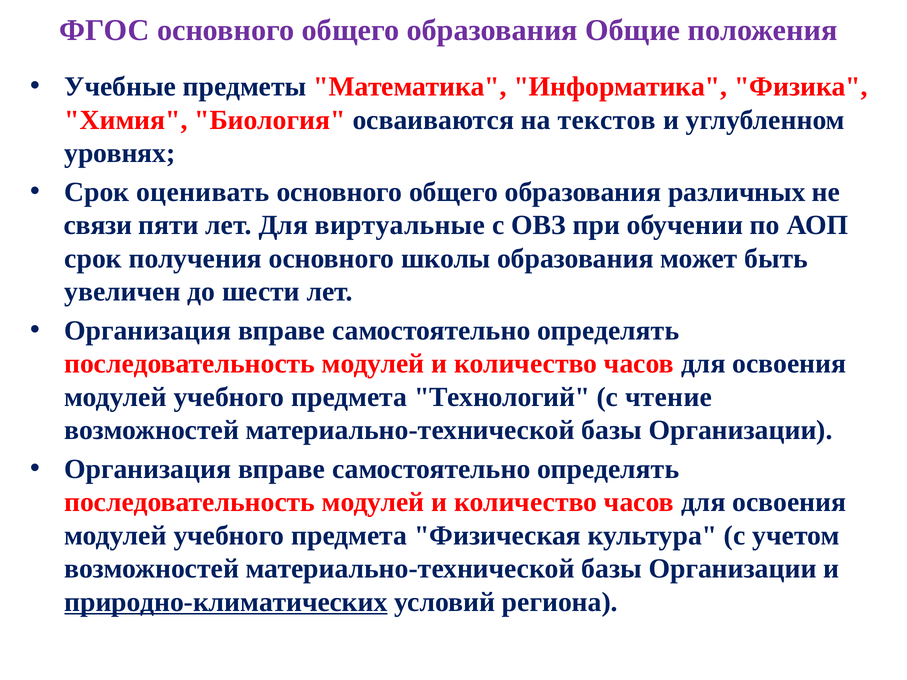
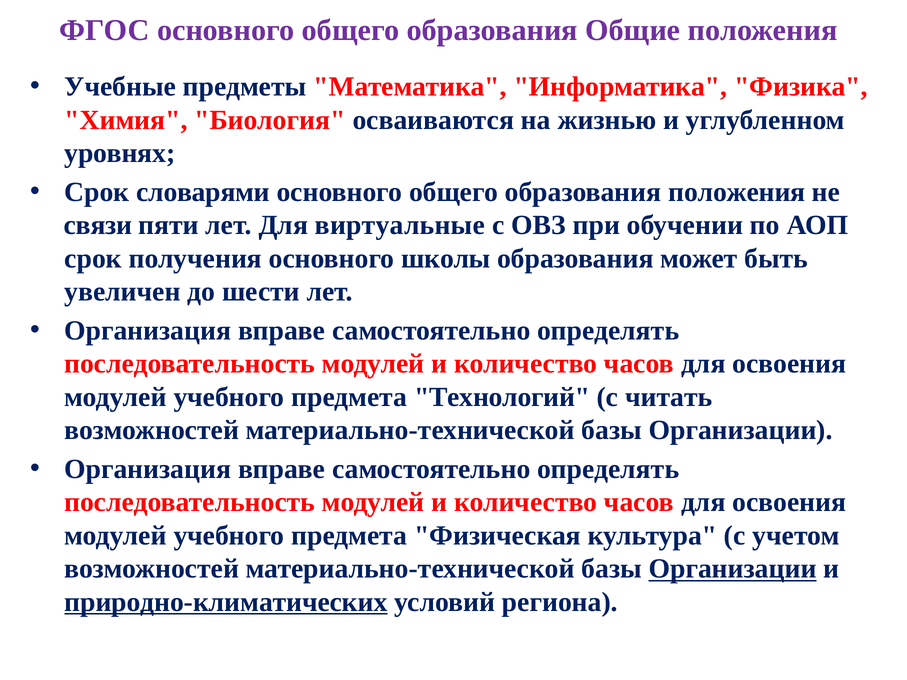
текстов: текстов -> жизнью (607, 120)
оценивать: оценивать -> словарями (203, 192)
образования различных: различных -> положения (737, 192)
чтение: чтение -> читать (669, 397)
Организации underline: none -> present (733, 569)
